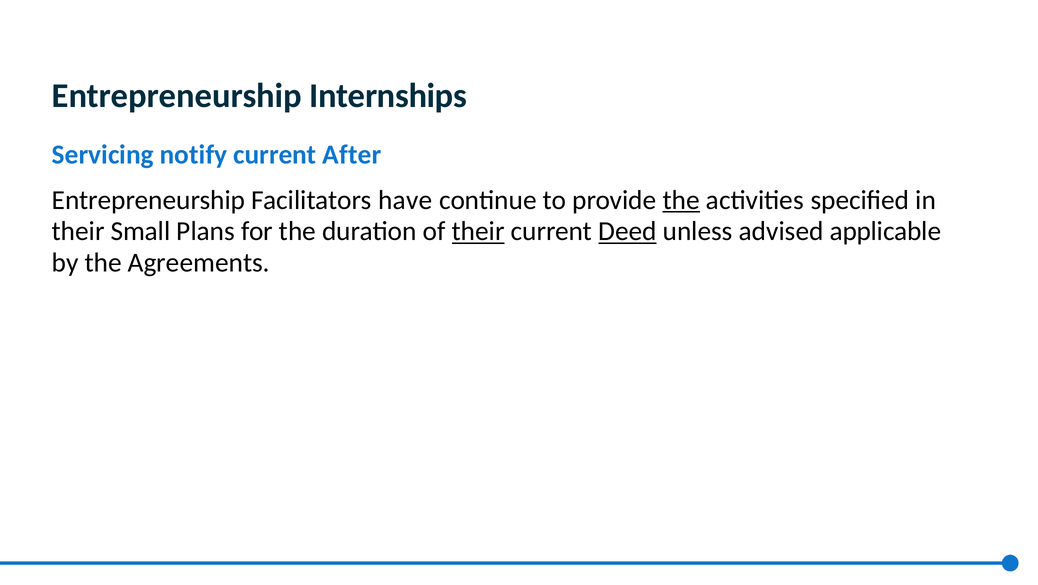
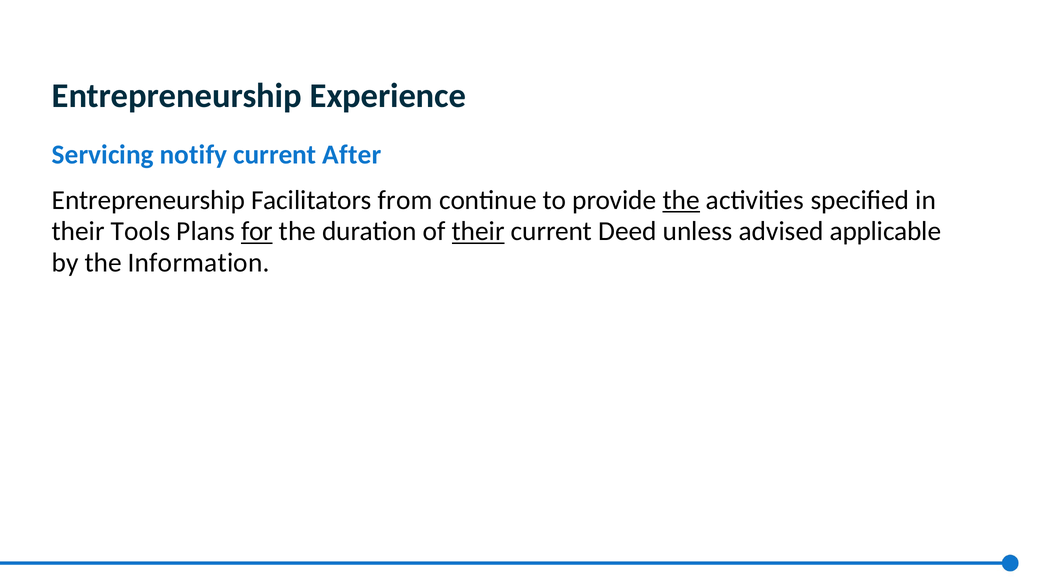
Internships: Internships -> Experience (388, 96)
have: have -> from (405, 200)
Small: Small -> Tools (141, 231)
for underline: none -> present (257, 231)
Deed underline: present -> none (627, 231)
Agreements: Agreements -> Information (199, 262)
